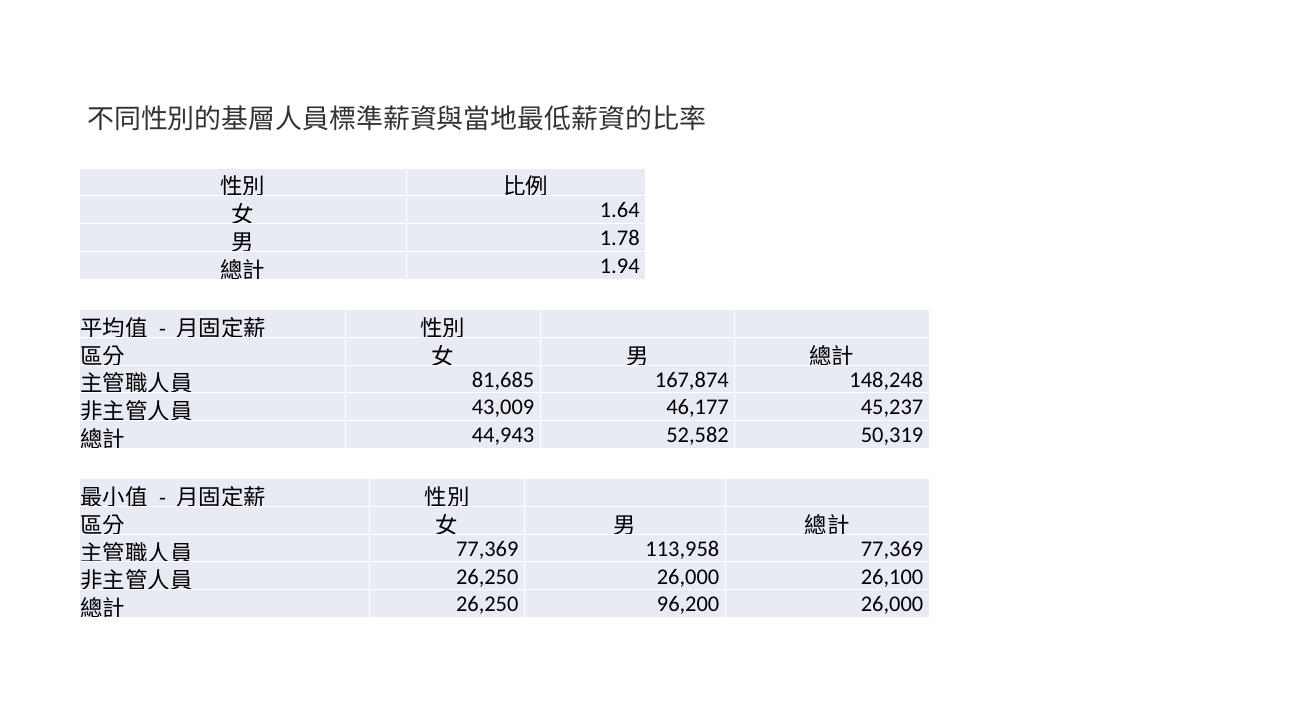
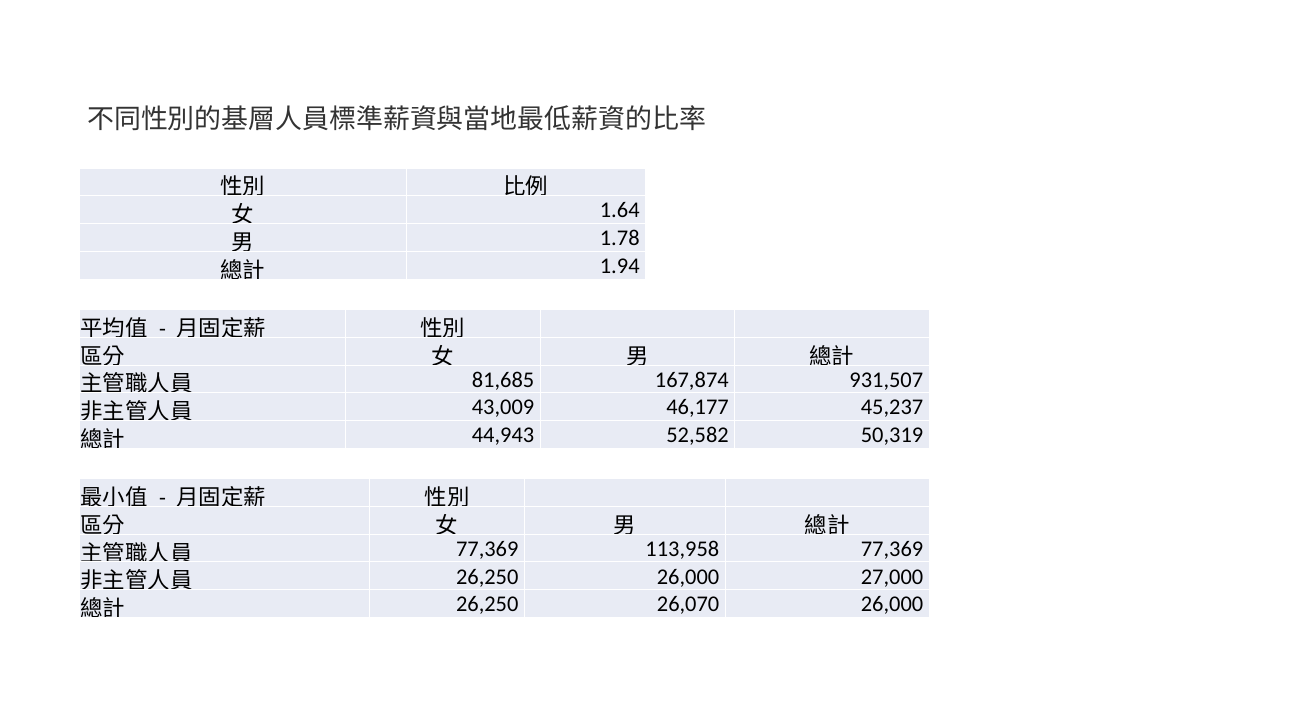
148,248: 148,248 -> 931,507 (886, 380)
26,100: 26,100 -> 27,000 (892, 577)
96,200: 96,200 -> 26,070 (688, 605)
